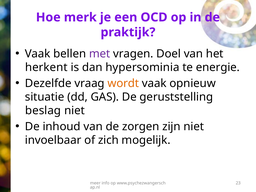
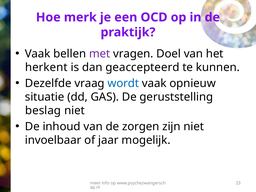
hypersominia: hypersominia -> geaccepteerd (142, 67)
energie: energie -> kunnen (218, 67)
wordt colour: orange -> blue (123, 83)
zich: zich -> jaar (108, 140)
